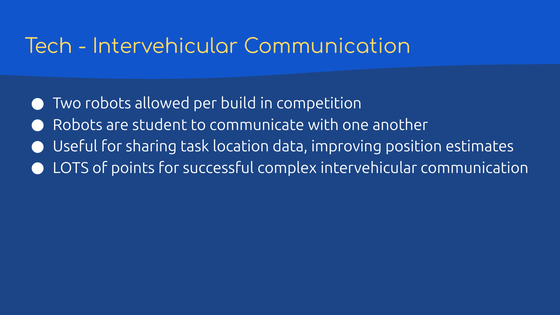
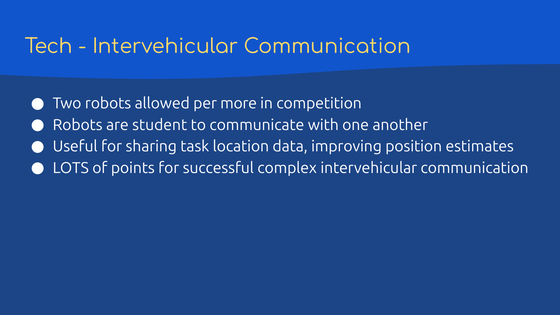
build: build -> more (239, 103)
